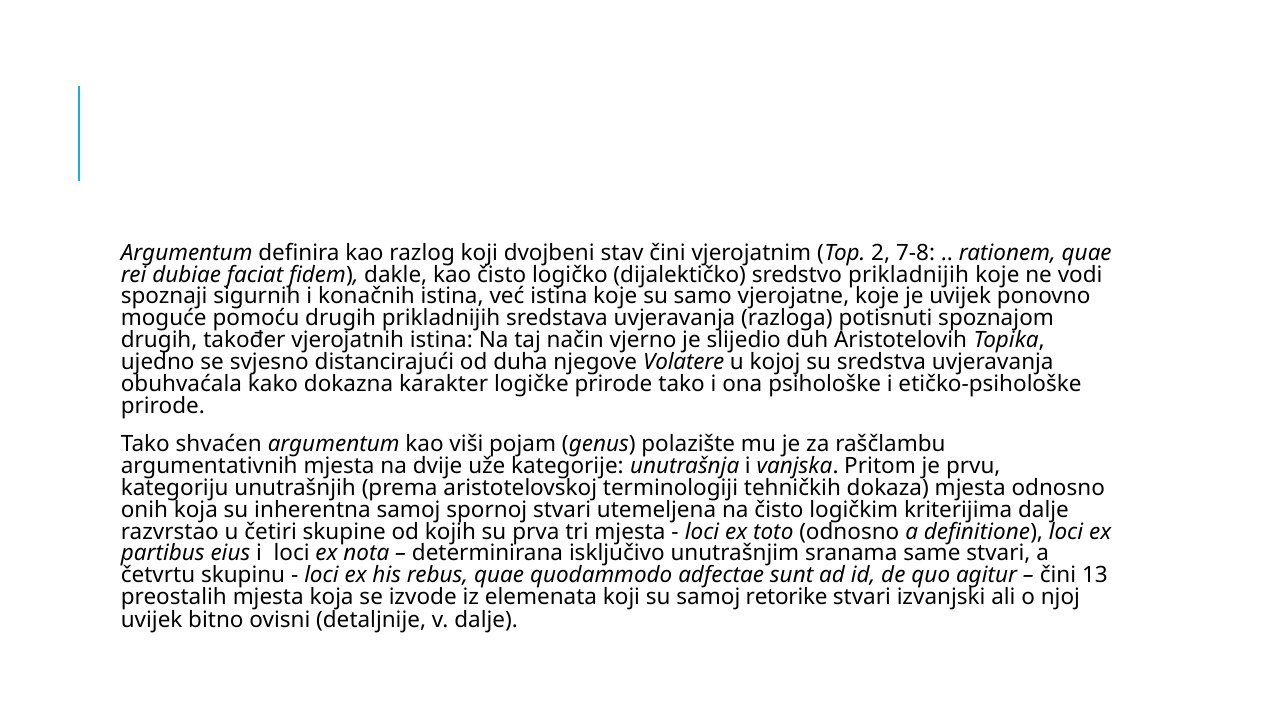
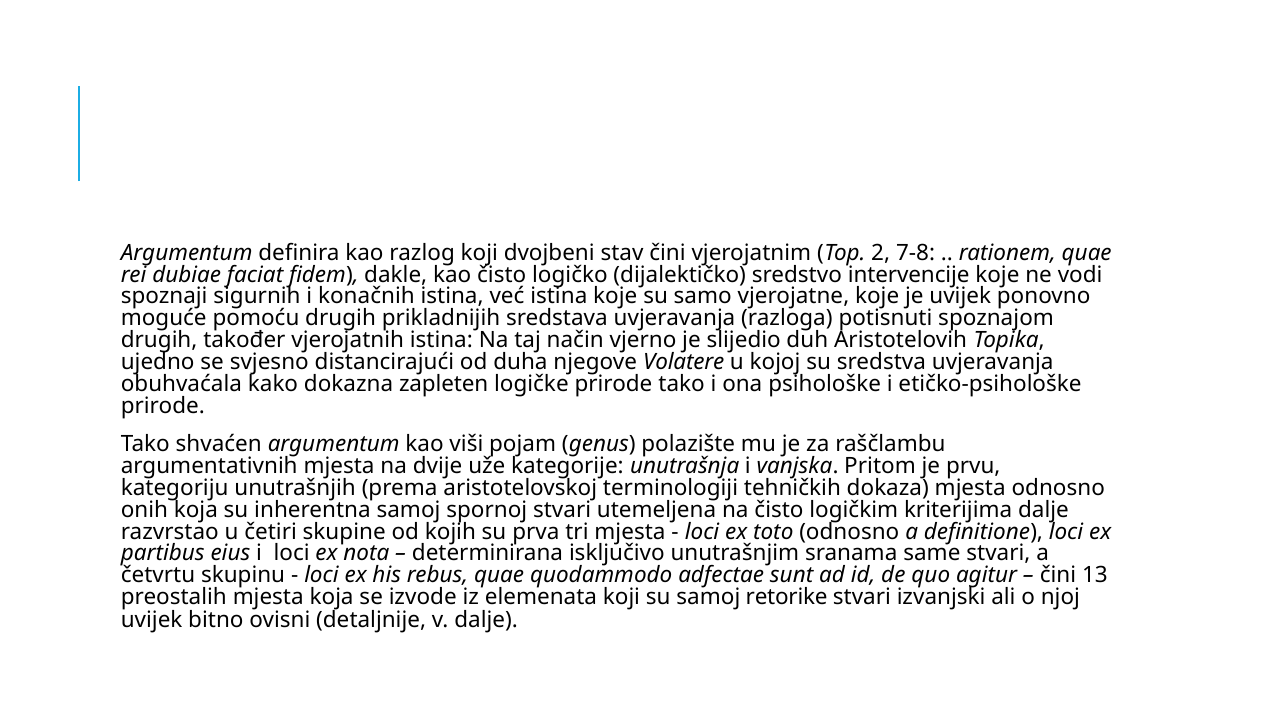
sredstvo prikladnijih: prikladnijih -> intervencije (909, 275)
karakter: karakter -> zapleten (444, 384)
